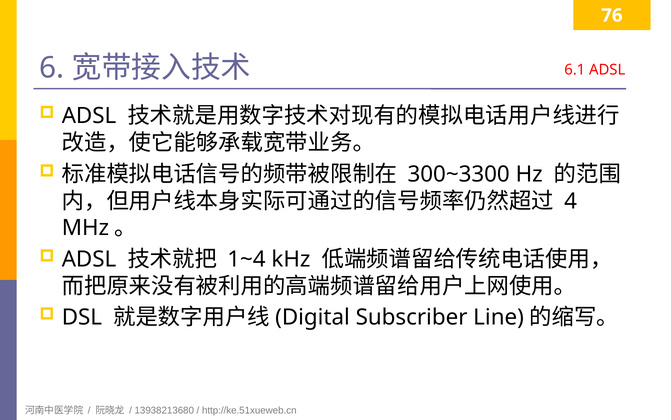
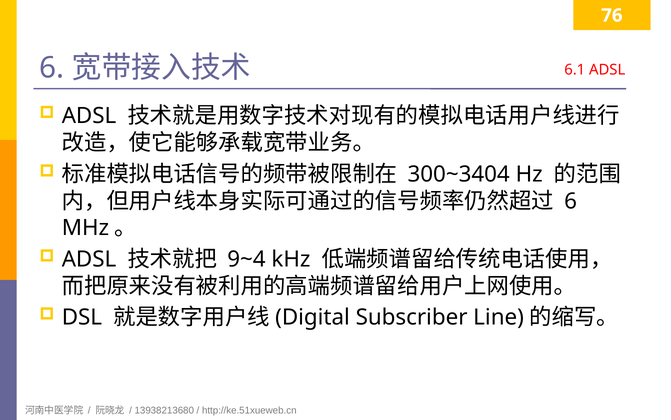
300~3300: 300~3300 -> 300~3404 (459, 174)
4: 4 -> 6 (571, 201)
1~4: 1~4 -> 9~4 (246, 259)
